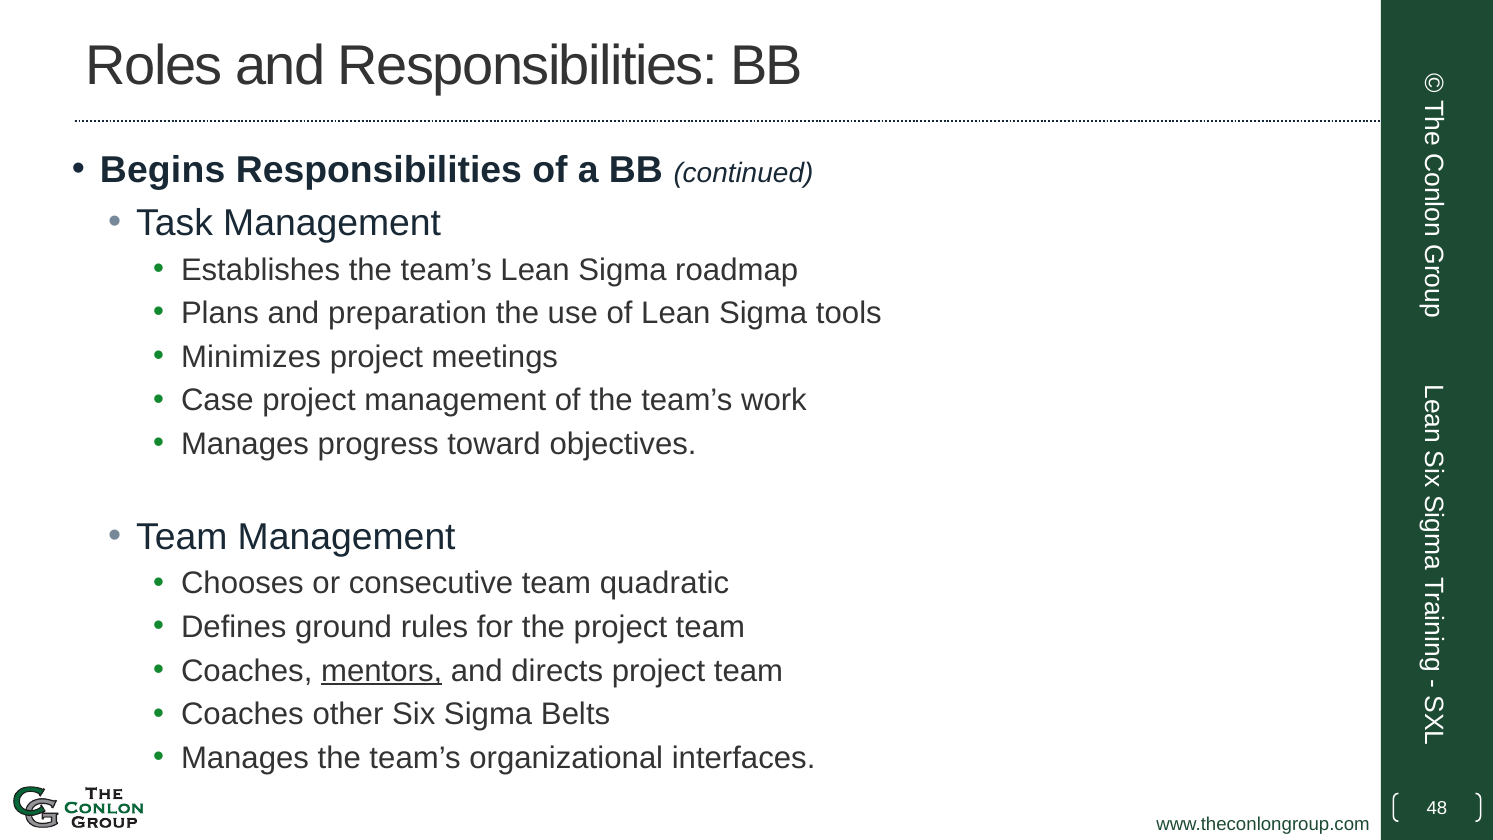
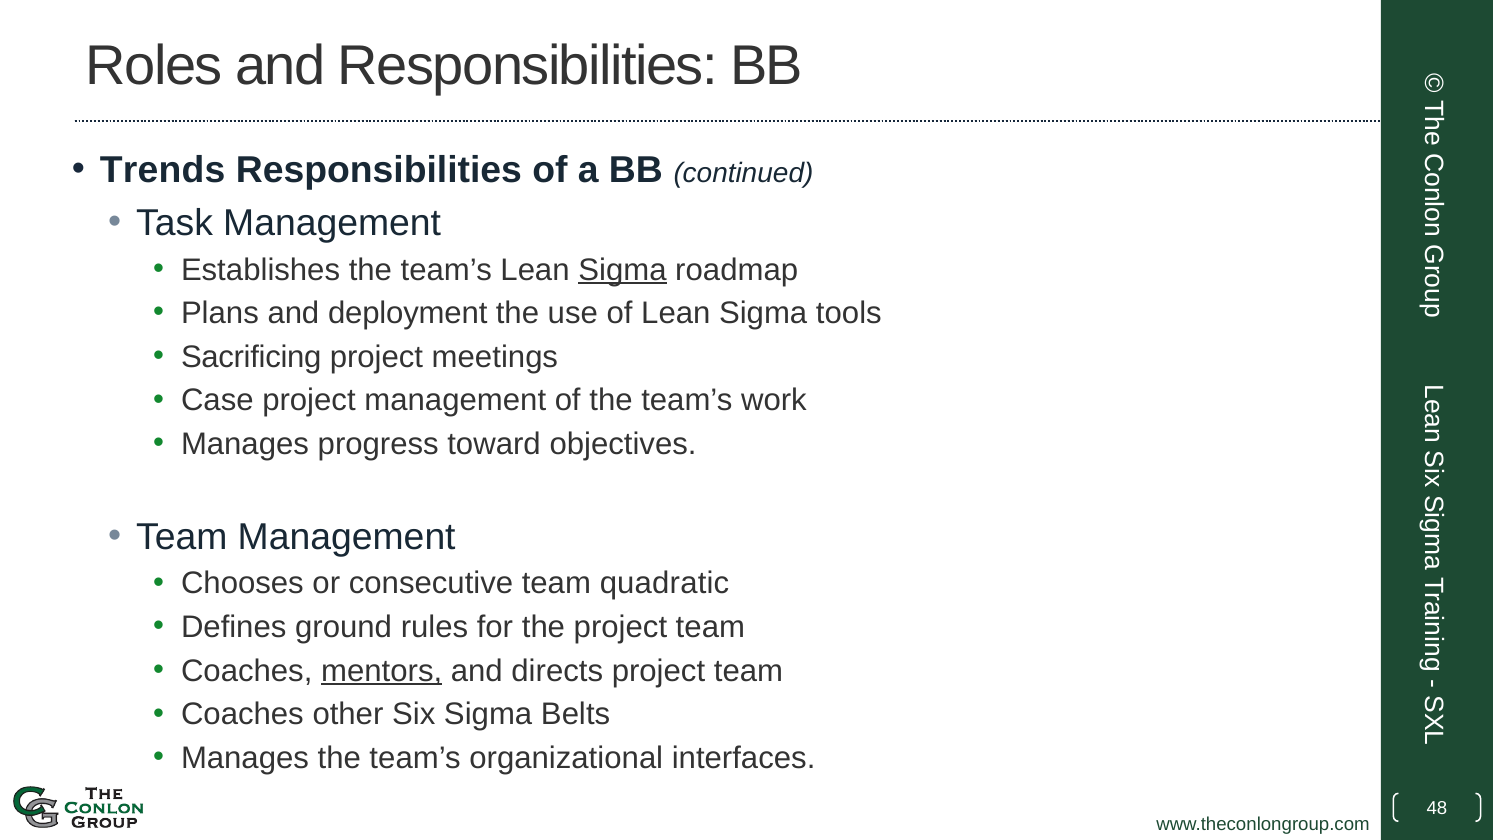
Begins: Begins -> Trends (163, 171)
Sigma underline: none -> present (622, 270)
preparation: preparation -> deployment (408, 313)
Minimizes: Minimizes -> Sacrificing (251, 357)
